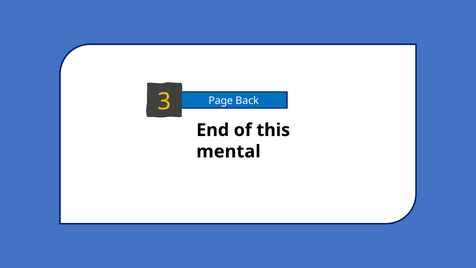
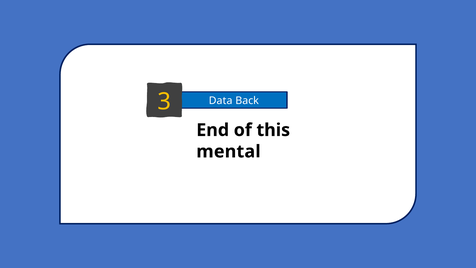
Page: Page -> Data (221, 101)
